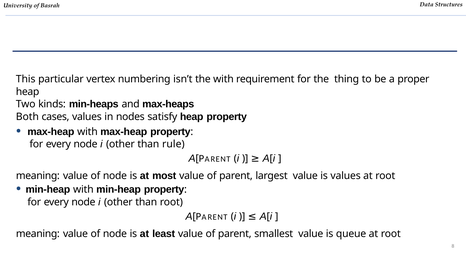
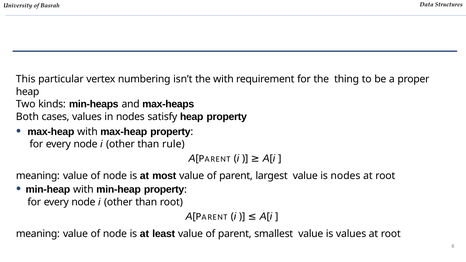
is values: values -> nodes (345, 176)
is queue: queue -> values (351, 234)
